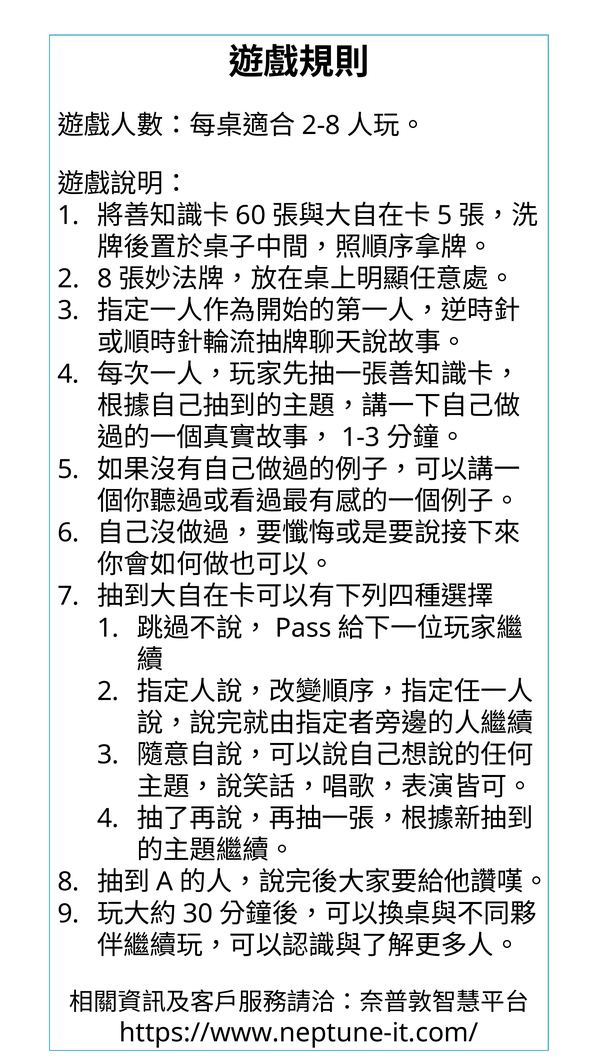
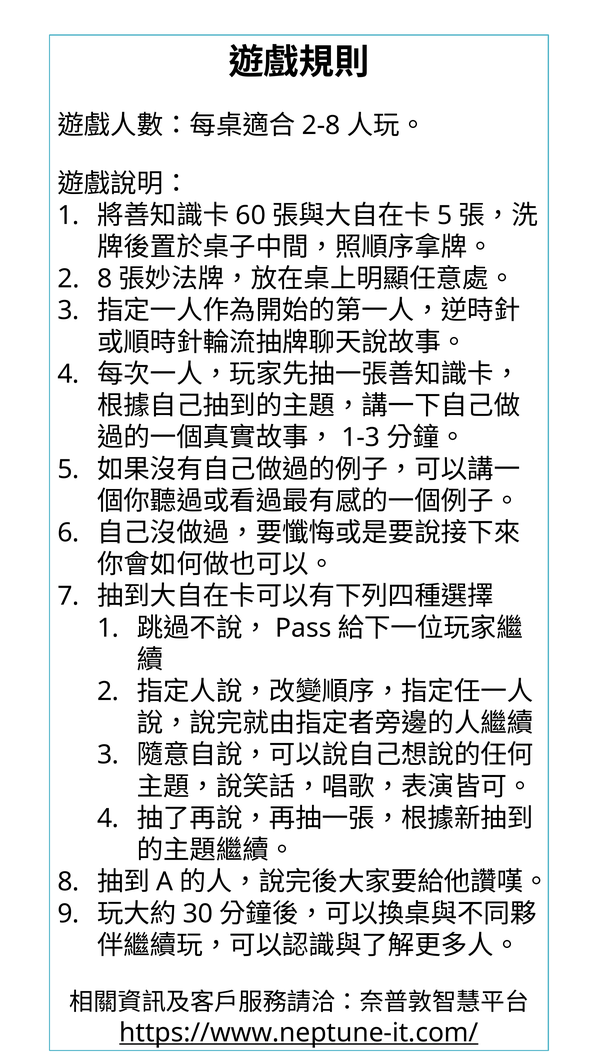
https://www.neptune-it.com/ underline: none -> present (299, 1032)
